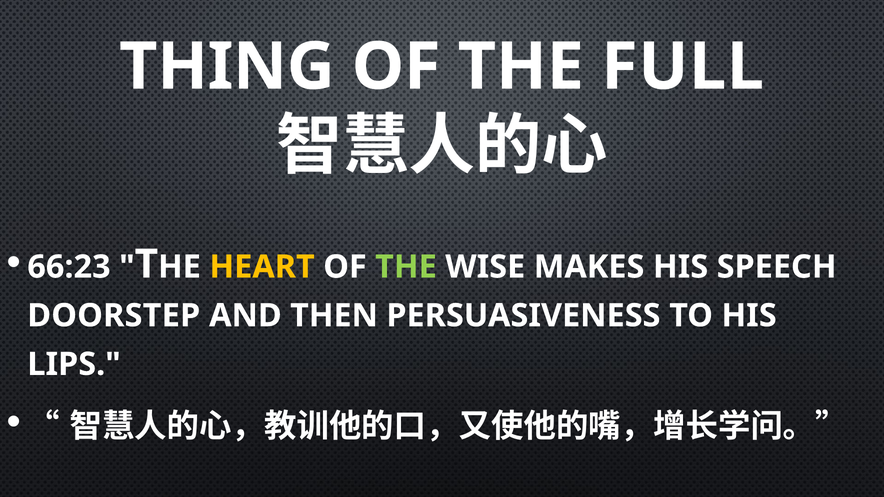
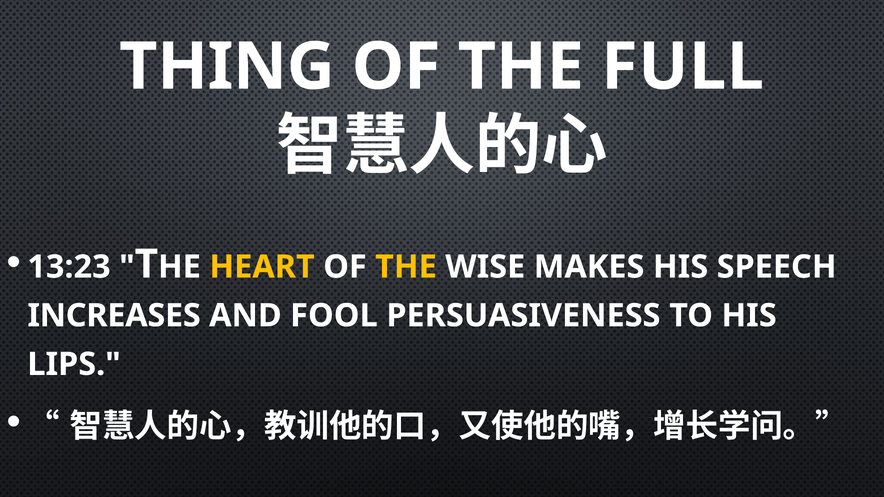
66:23: 66:23 -> 13:23 (69, 267)
THE colour: light green -> yellow (406, 267)
DOORSTEP: DOORSTEP -> INCREASES (114, 316)
THEN: THEN -> FOOL (334, 316)
